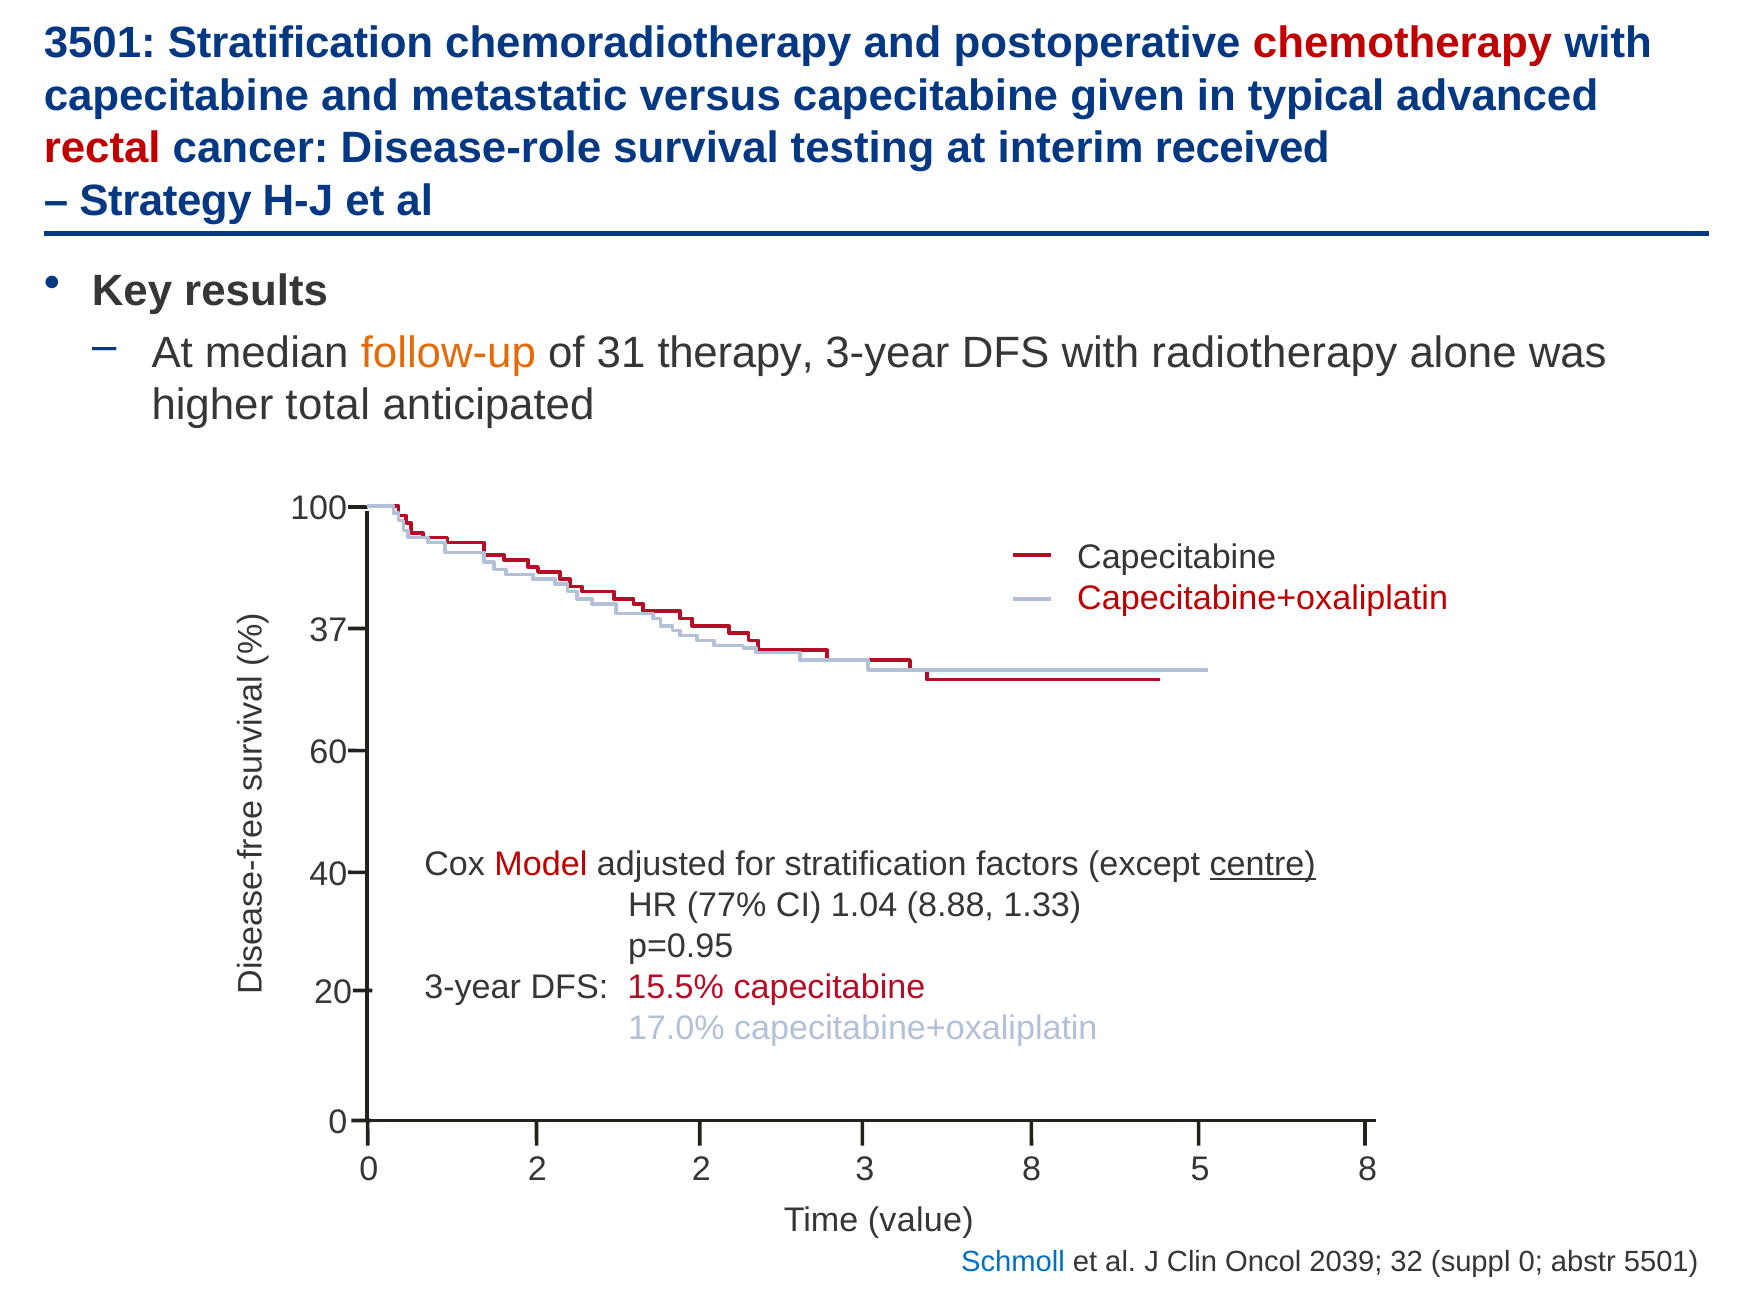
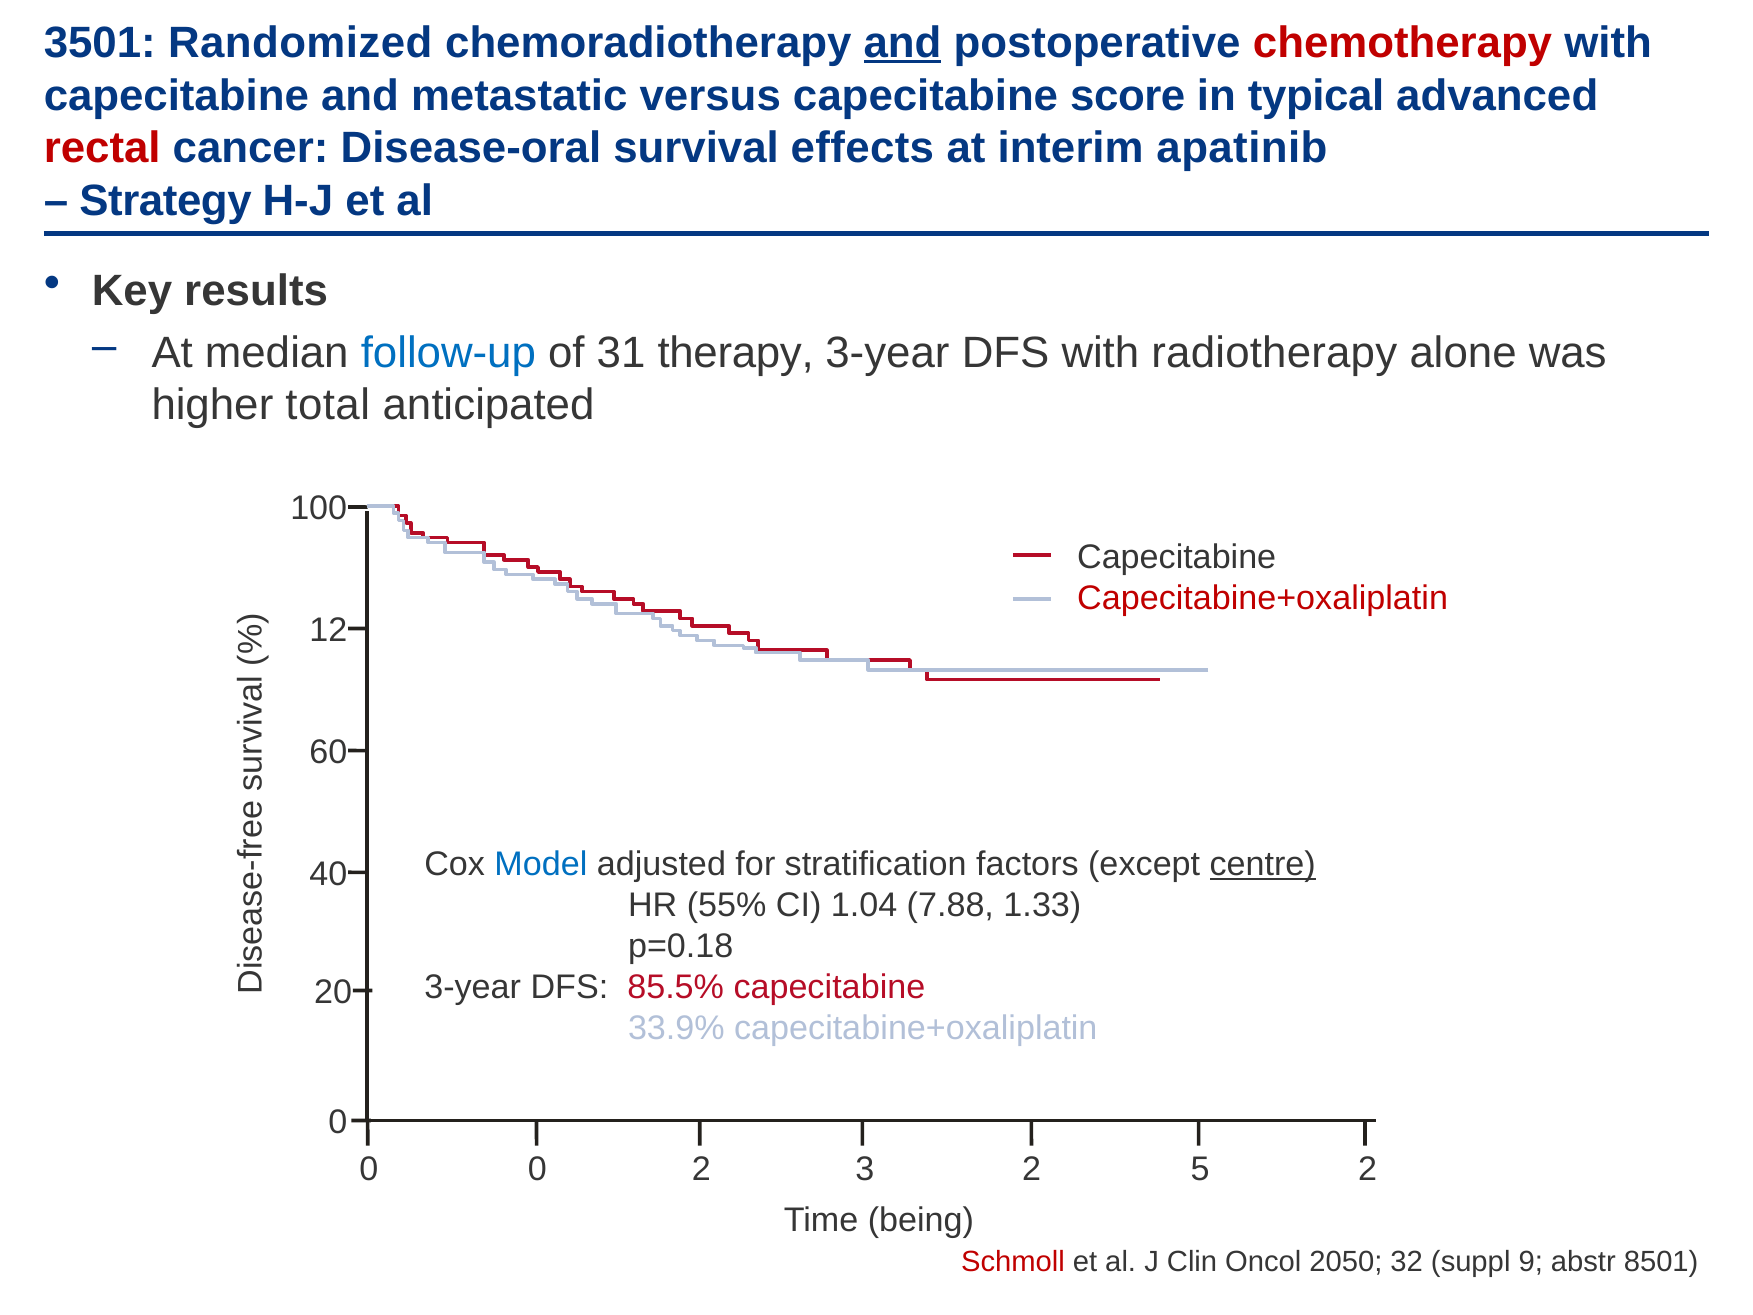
3501 Stratification: Stratification -> Randomized (300, 43)
and underline: none -> present (903, 43)
given: given -> score (1128, 96)
Disease-role: Disease-role -> Disease-oral (471, 148)
testing: testing -> effects (862, 148)
received: received -> apatinib (1242, 148)
follow-up colour: orange -> blue (448, 353)
37: 37 -> 12 (328, 630)
Model colour: red -> blue (541, 864)
77%: 77% -> 55% (727, 905)
8.88: 8.88 -> 7.88 (950, 905)
p=0.95: p=0.95 -> p=0.18 (681, 946)
15.5%: 15.5% -> 85.5% (676, 987)
17.0%: 17.0% -> 33.9% (676, 1028)
2: 2 -> 0 (537, 1169)
3 8: 8 -> 2 (1032, 1169)
5 8: 8 -> 2 (1368, 1169)
value: value -> being (921, 1220)
Schmoll colour: blue -> red (1013, 1261)
2039: 2039 -> 2050 (1346, 1261)
suppl 0: 0 -> 9 (1531, 1261)
5501: 5501 -> 8501 (1661, 1261)
